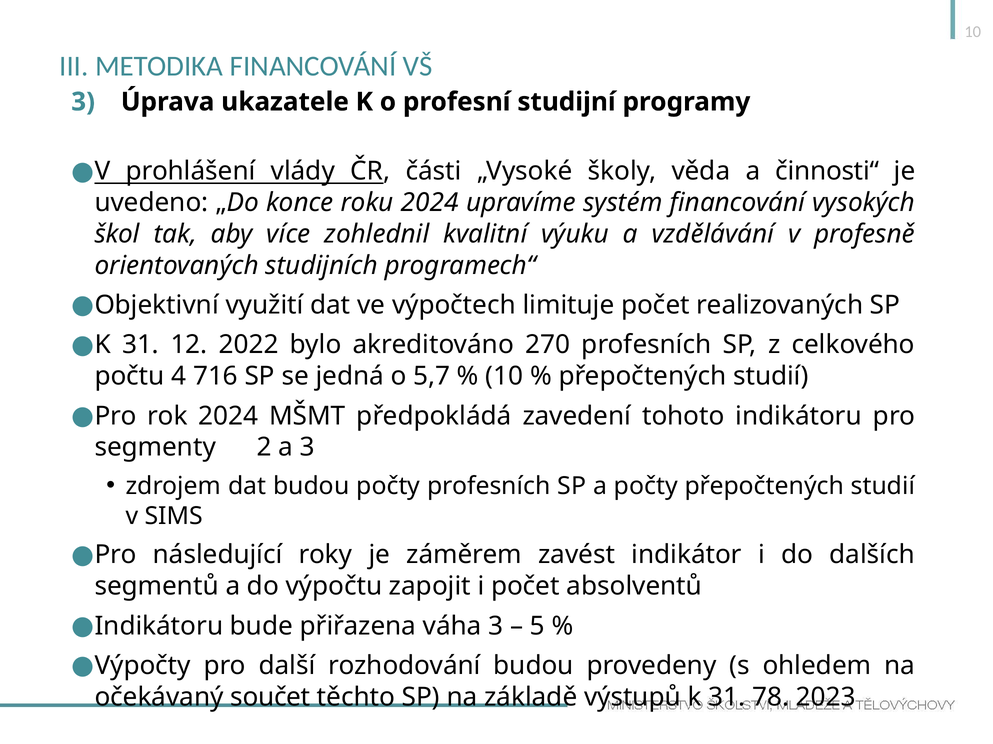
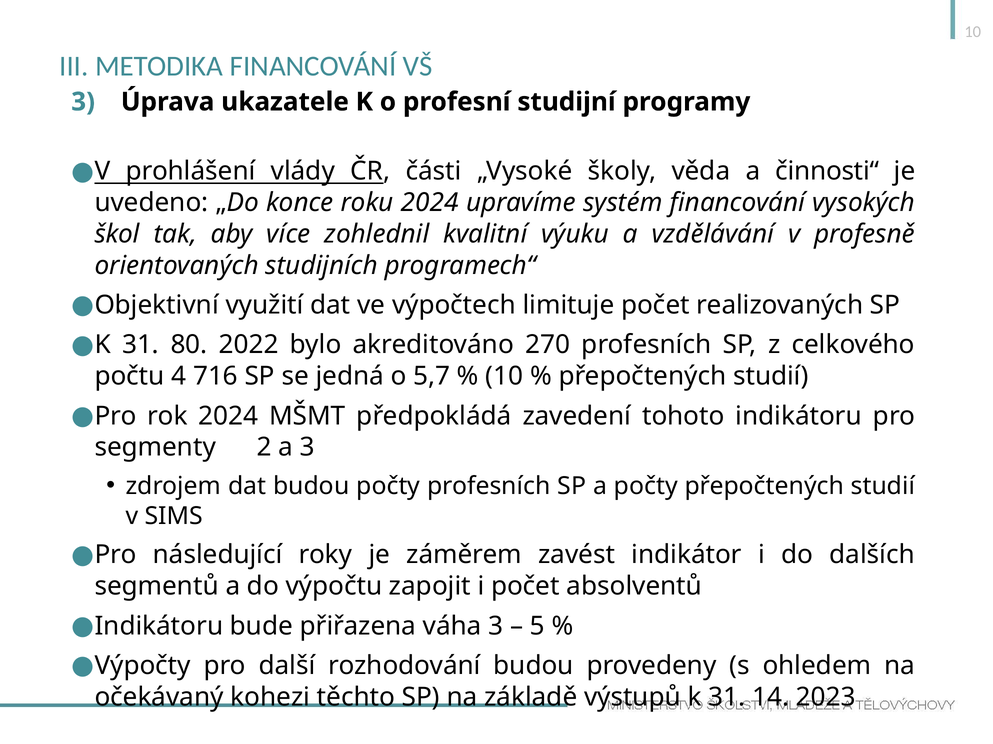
12: 12 -> 80 (189, 345)
součet: součet -> kohezi (270, 698)
78: 78 -> 14 (771, 698)
